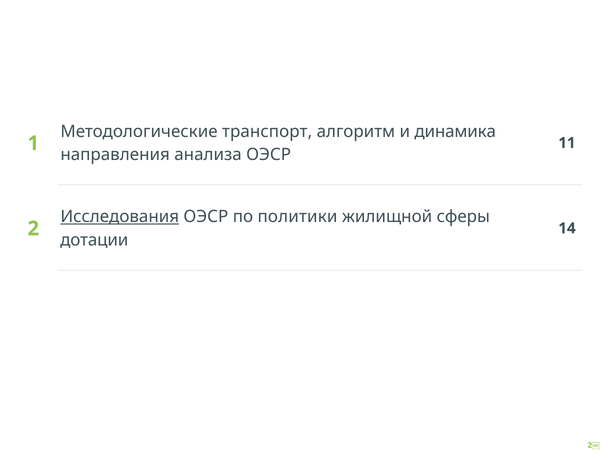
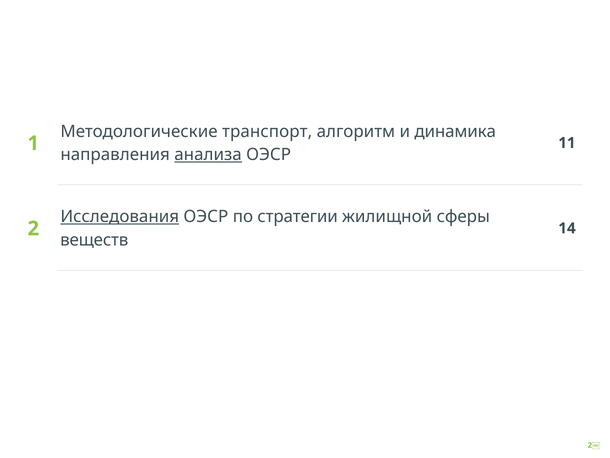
анализа underline: none -> present (208, 155)
политики: политики -> стратегии (298, 217)
дотации: дотации -> веществ (94, 240)
